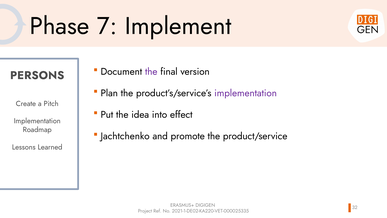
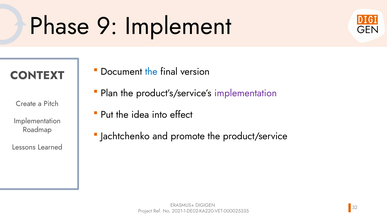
7: 7 -> 9 (107, 26)
the colour: purple -> blue (151, 72)
PERSONS: PERSONS -> CONTEXT (37, 75)
